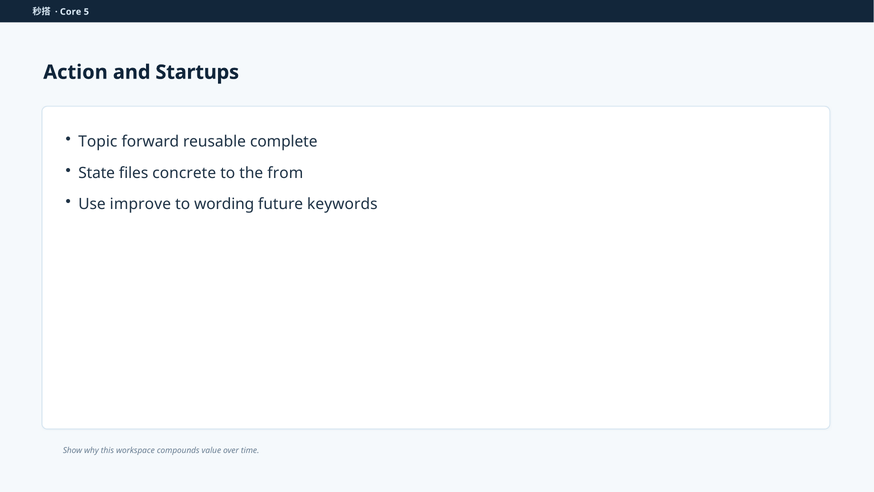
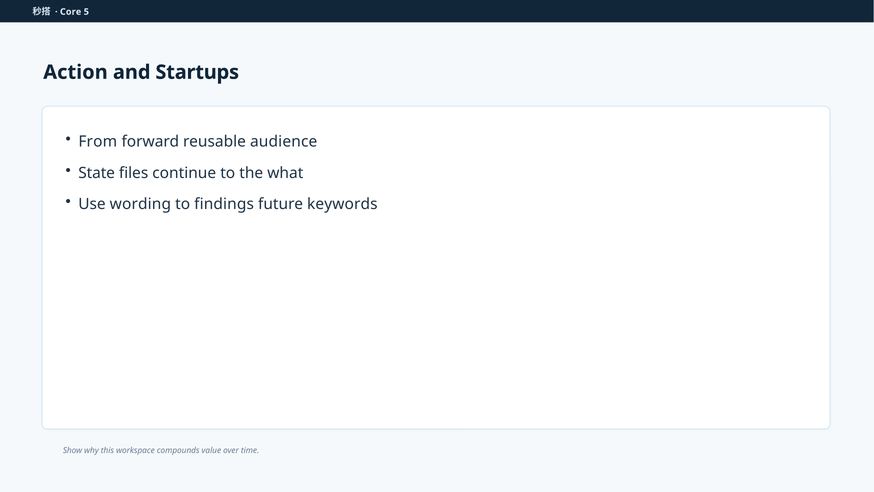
Topic: Topic -> From (98, 141)
complete: complete -> audience (284, 141)
concrete: concrete -> continue (184, 173)
from: from -> what (285, 173)
improve: improve -> wording (140, 204)
wording: wording -> findings (224, 204)
